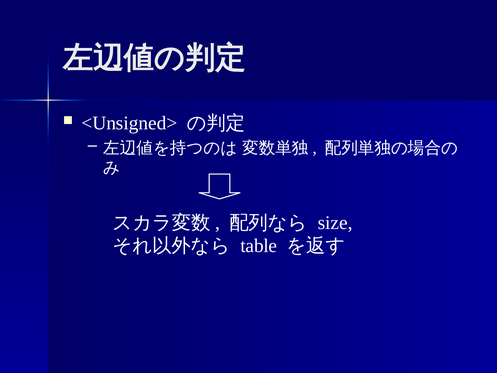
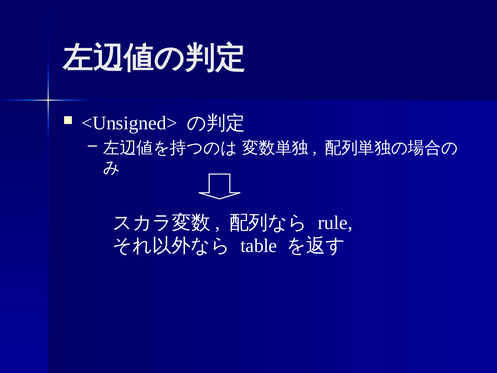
size: size -> rule (335, 223)
